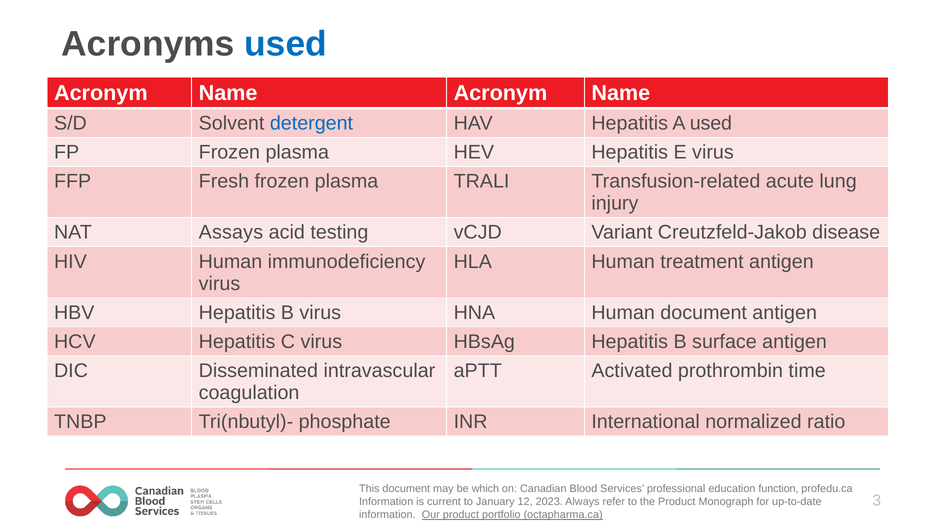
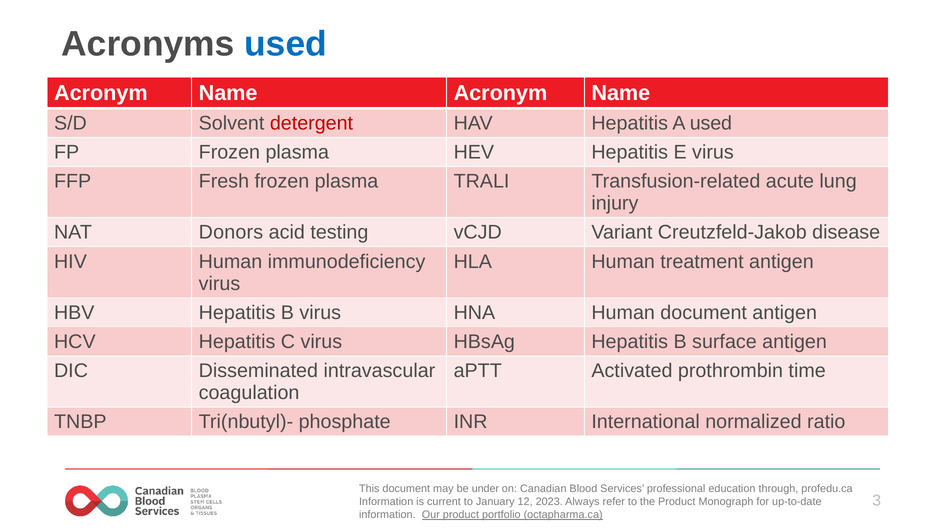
detergent colour: blue -> red (311, 123)
Assays: Assays -> Donors (231, 232)
which: which -> under (485, 488)
function: function -> through (778, 488)
